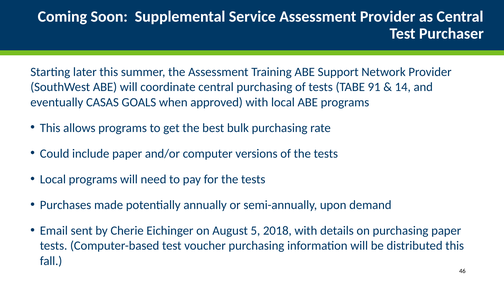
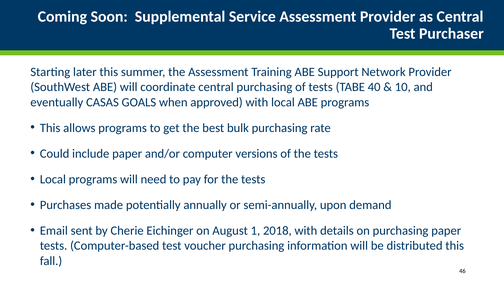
91: 91 -> 40 (374, 87)
14: 14 -> 10 (403, 87)
5: 5 -> 1 (255, 230)
